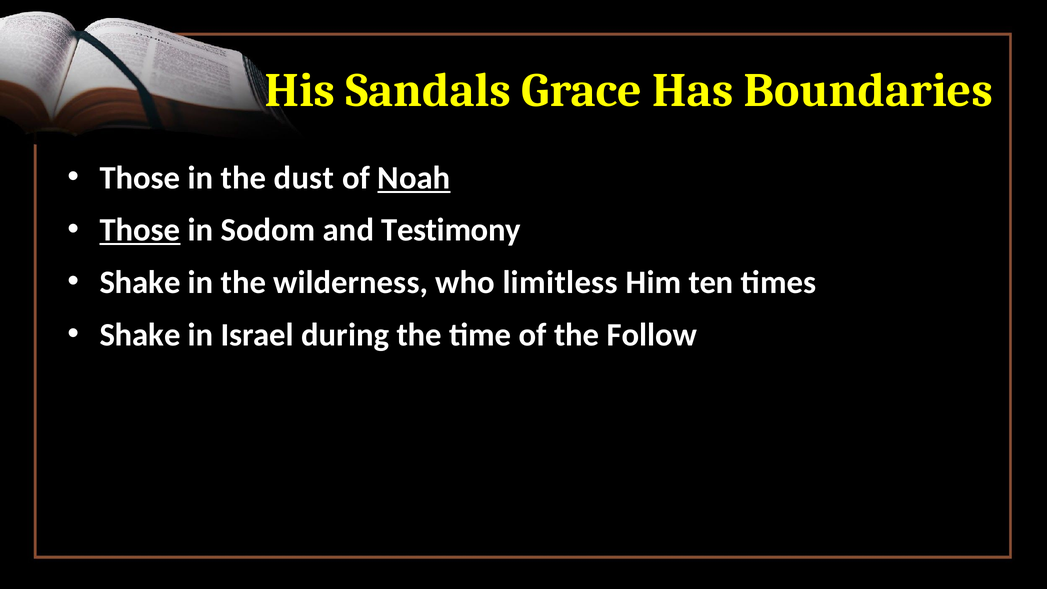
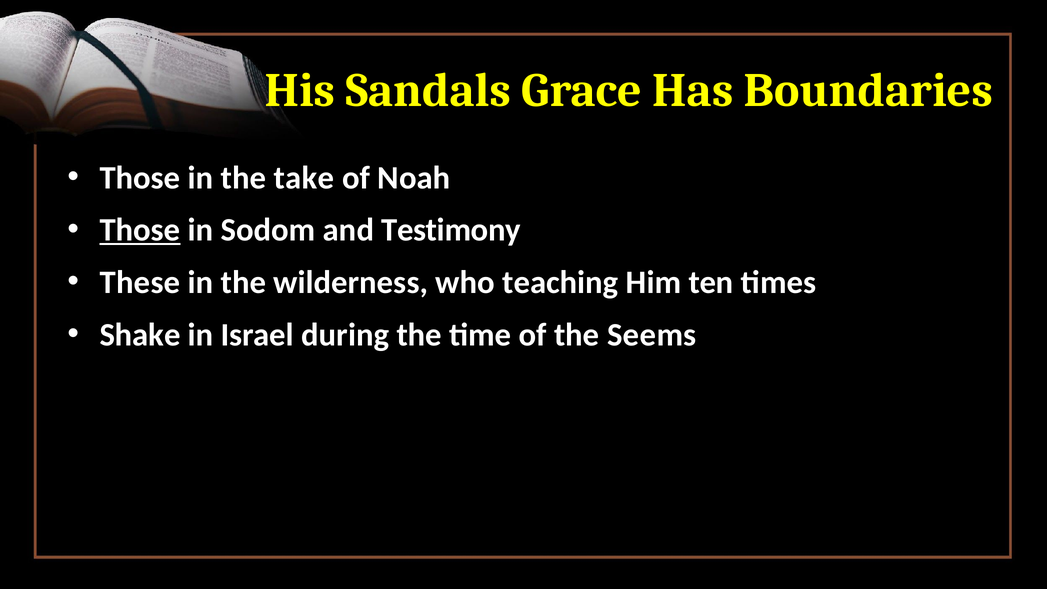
dust: dust -> take (304, 178)
Noah underline: present -> none (414, 178)
Shake: Shake -> These (140, 282)
limitless: limitless -> teaching (560, 282)
Follow: Follow -> Seems (652, 335)
